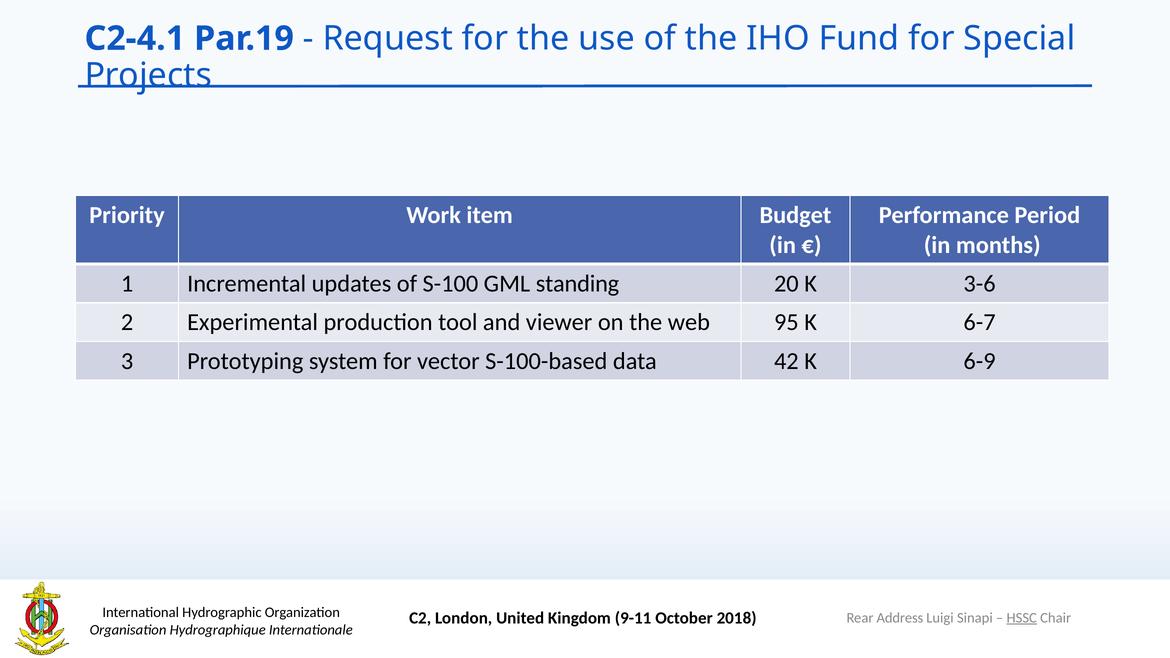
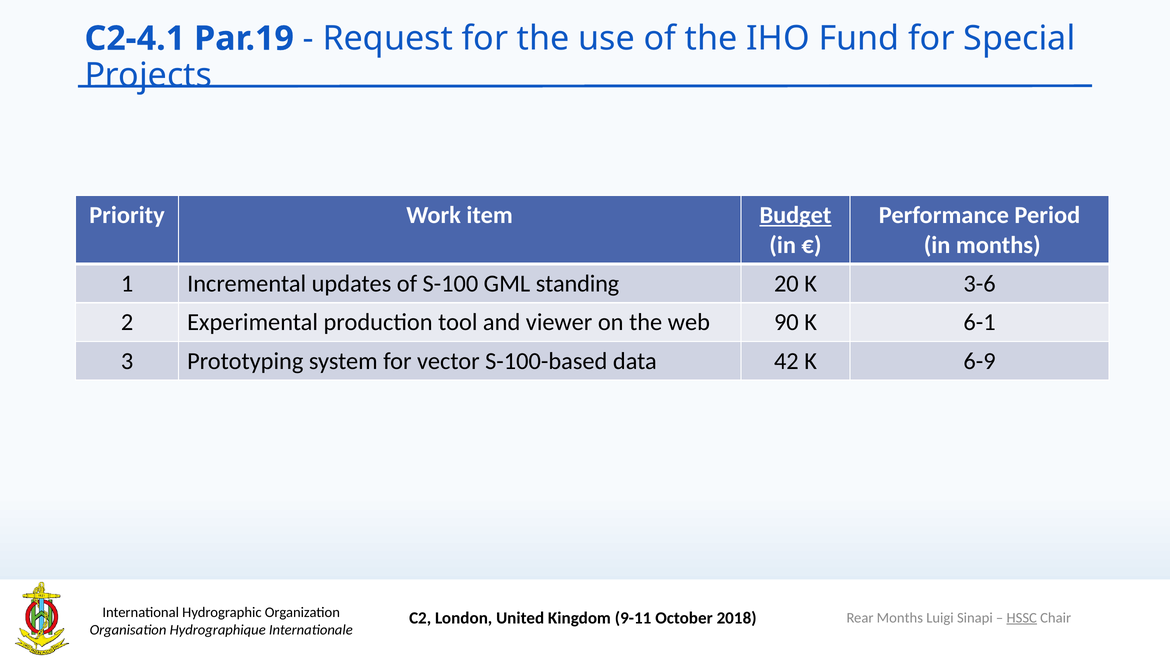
Budget underline: none -> present (795, 215)
95: 95 -> 90 (786, 322)
6-7: 6-7 -> 6-1 (980, 322)
Rear Address: Address -> Months (900, 618)
